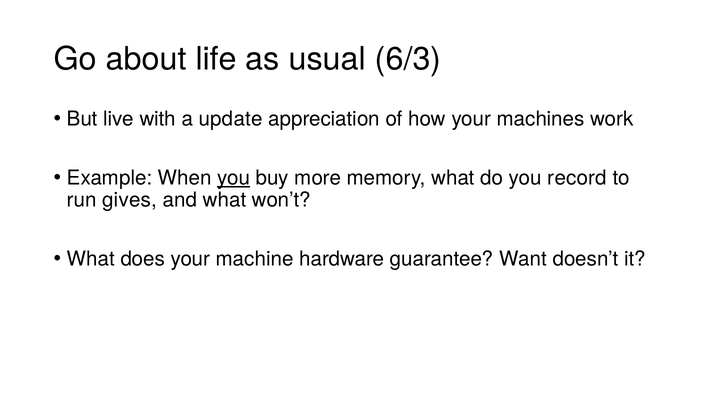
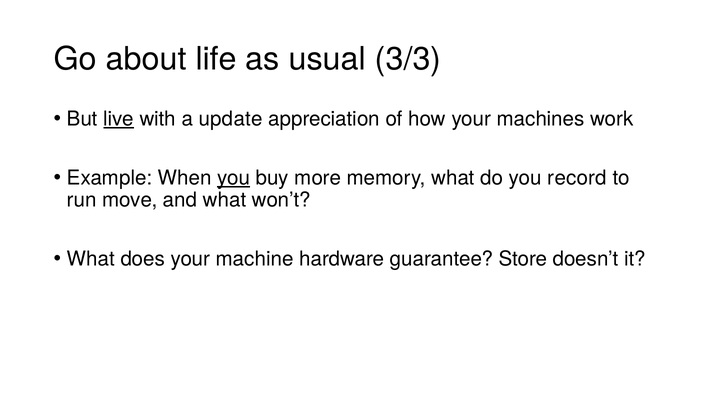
6/3: 6/3 -> 3/3 (408, 59)
live underline: none -> present (119, 119)
gives: gives -> move (130, 200)
Want: Want -> Store (523, 259)
